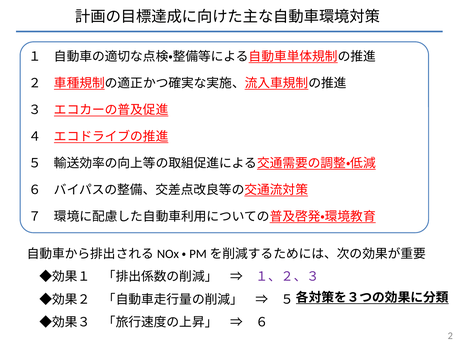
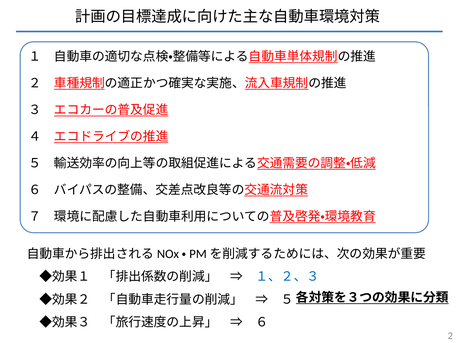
１、２、３ colour: purple -> blue (287, 276)
